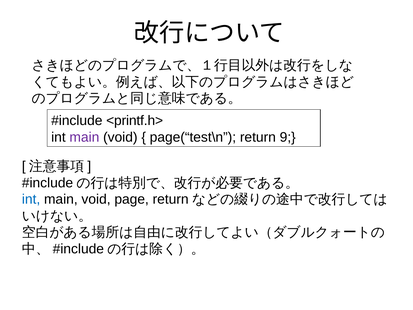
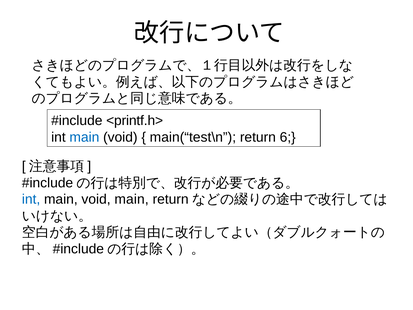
main colour: purple -> blue (84, 137)
page(“test\n: page(“test\n -> main(“test\n (193, 137)
9: 9 -> 6 (288, 137)
void page: page -> main (132, 199)
